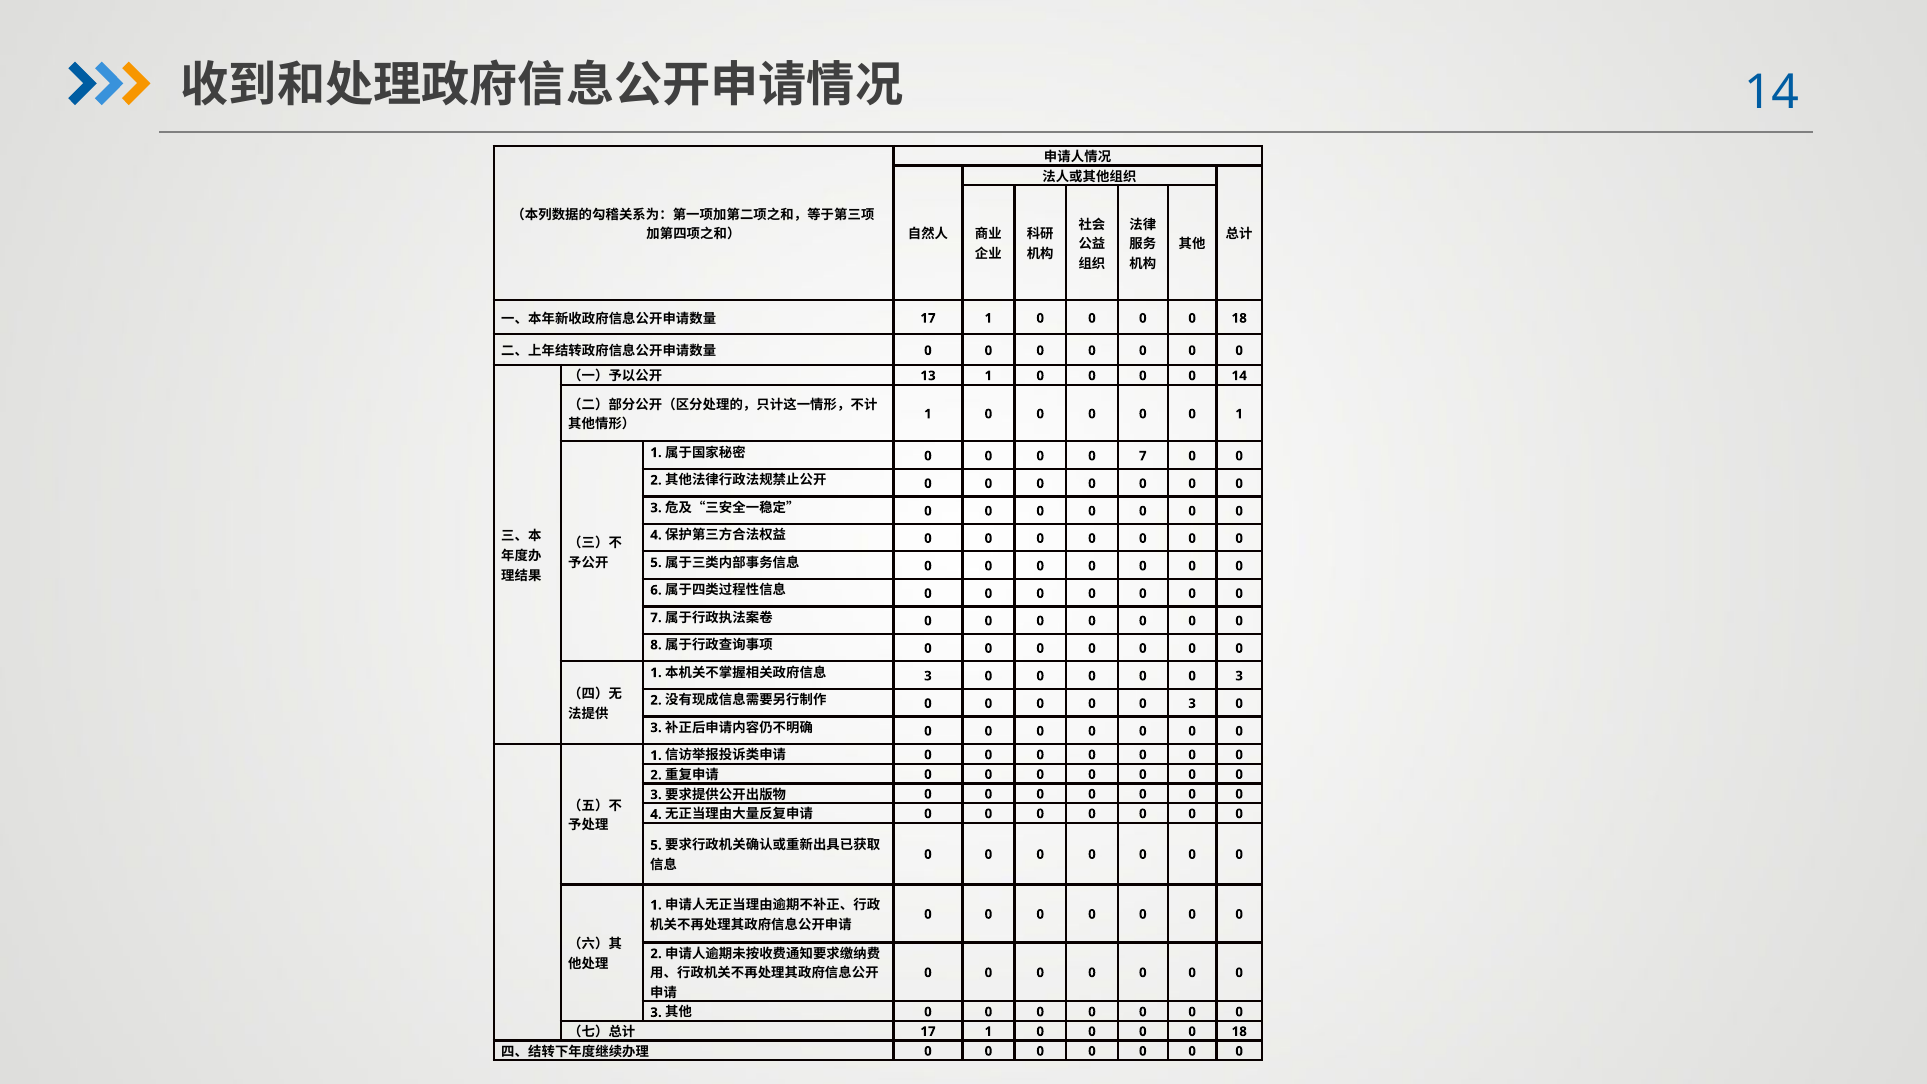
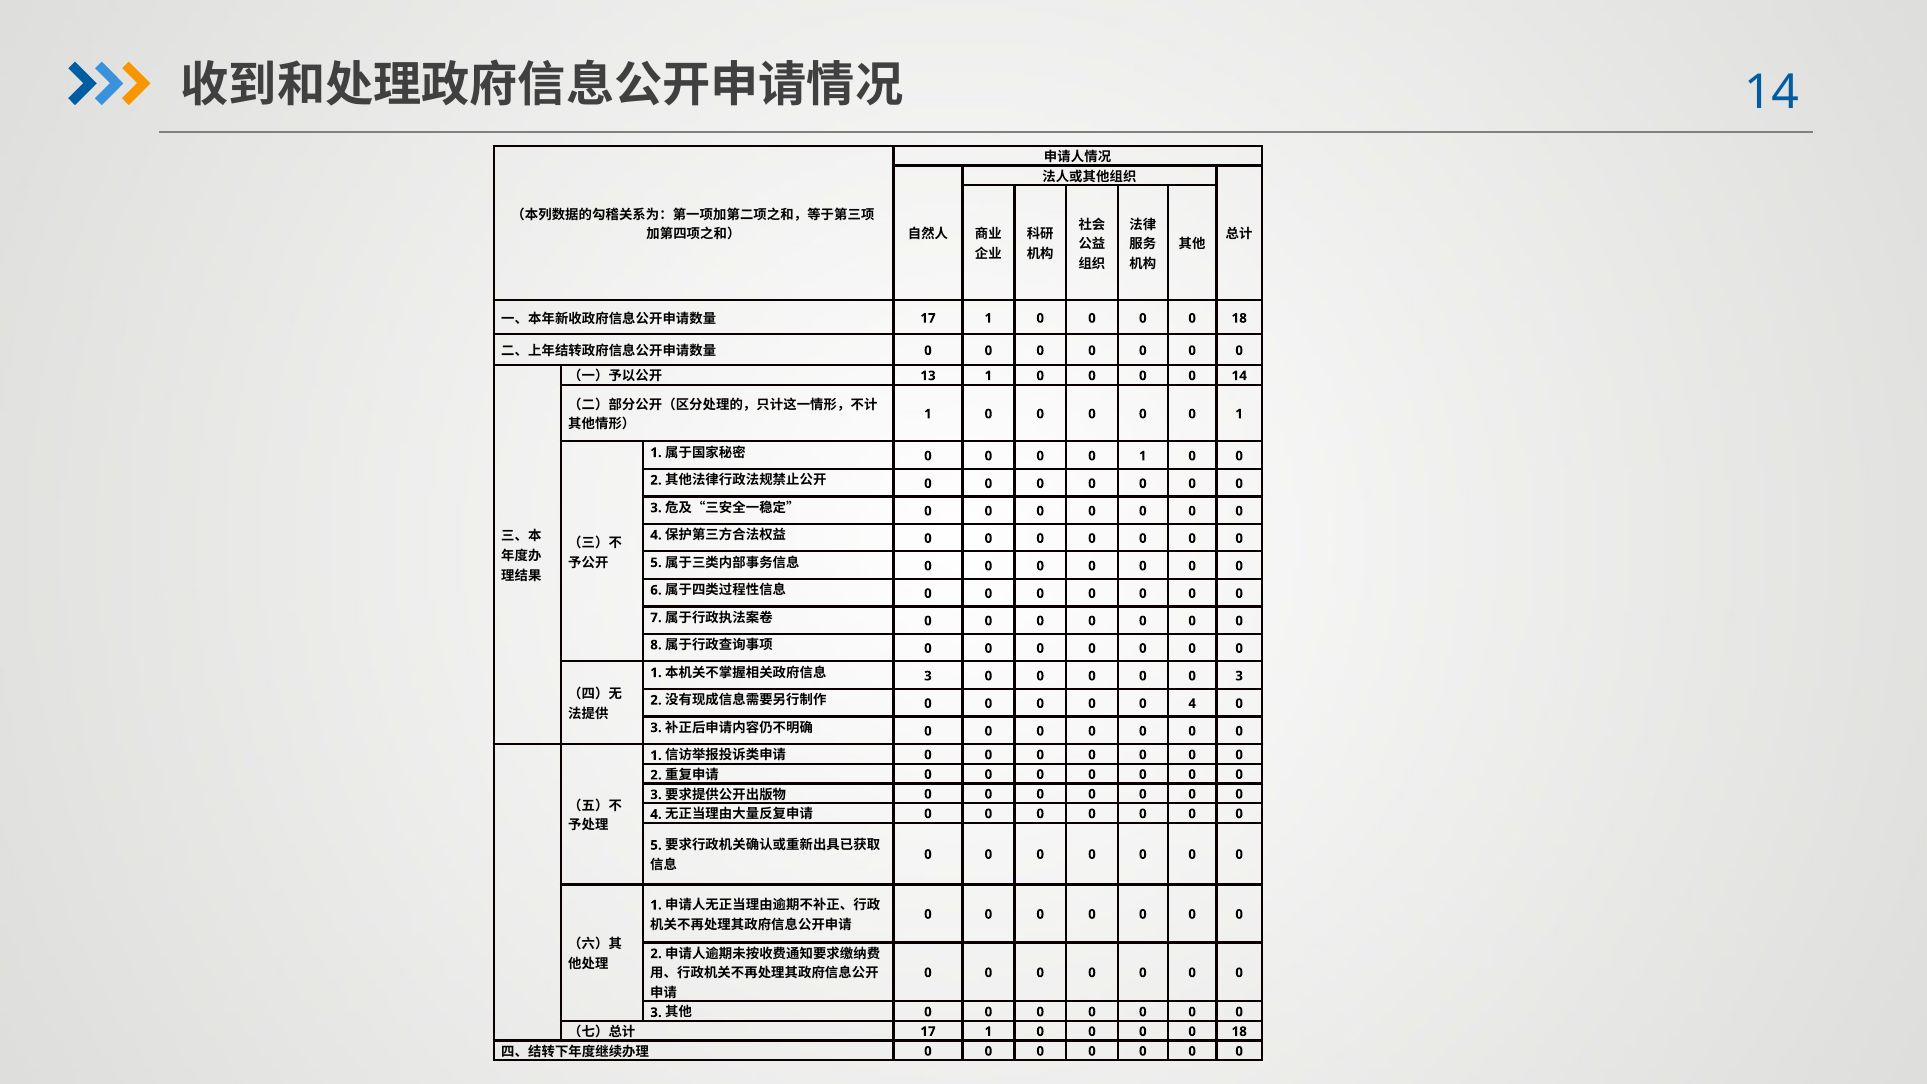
7: 7 -> 1 (1143, 456)
3: 3 -> 4 (1192, 704)
